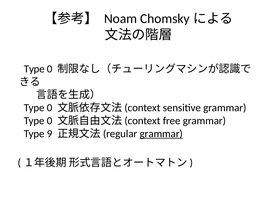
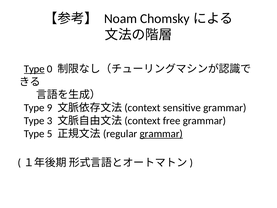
Type underline: none -> present (34, 69)
0: 0 -> 9 (50, 108)
0: 0 -> 3 (50, 121)
9: 9 -> 5 (50, 133)
